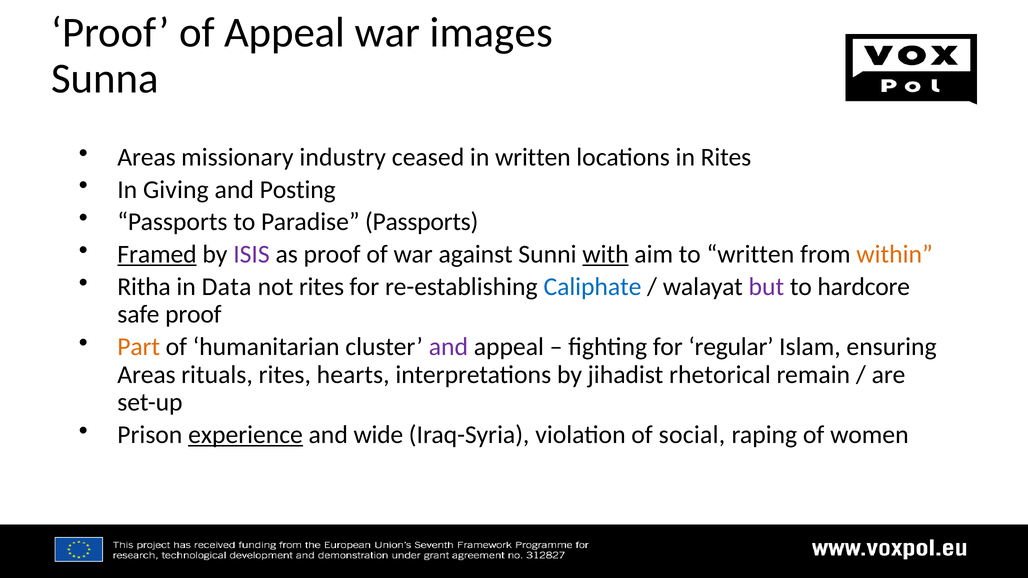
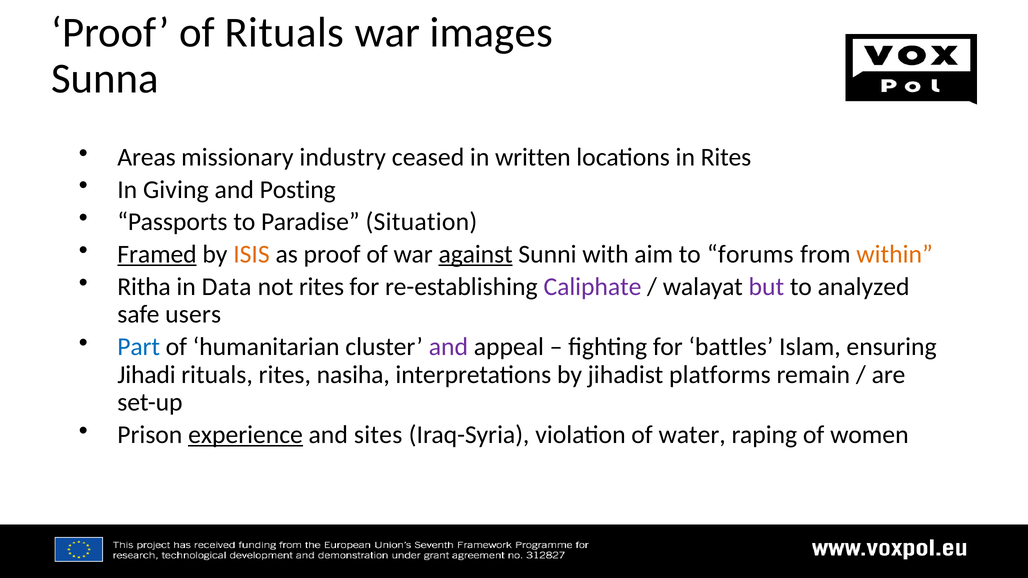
of Appeal: Appeal -> Rituals (284, 32)
Paradise Passports: Passports -> Situation (421, 222)
ISIS colour: purple -> orange (251, 254)
against underline: none -> present (476, 254)
with underline: present -> none (606, 254)
to written: written -> forums (750, 254)
Caliphate colour: blue -> purple (592, 287)
hardcore: hardcore -> analyzed (864, 287)
safe proof: proof -> users (193, 315)
Part colour: orange -> blue (139, 347)
regular: regular -> battles (731, 347)
Areas: Areas -> Jihadi (147, 375)
hearts: hearts -> nasiha (353, 375)
rhetorical: rhetorical -> platforms (720, 375)
wide: wide -> sites (378, 435)
social: social -> water (692, 435)
